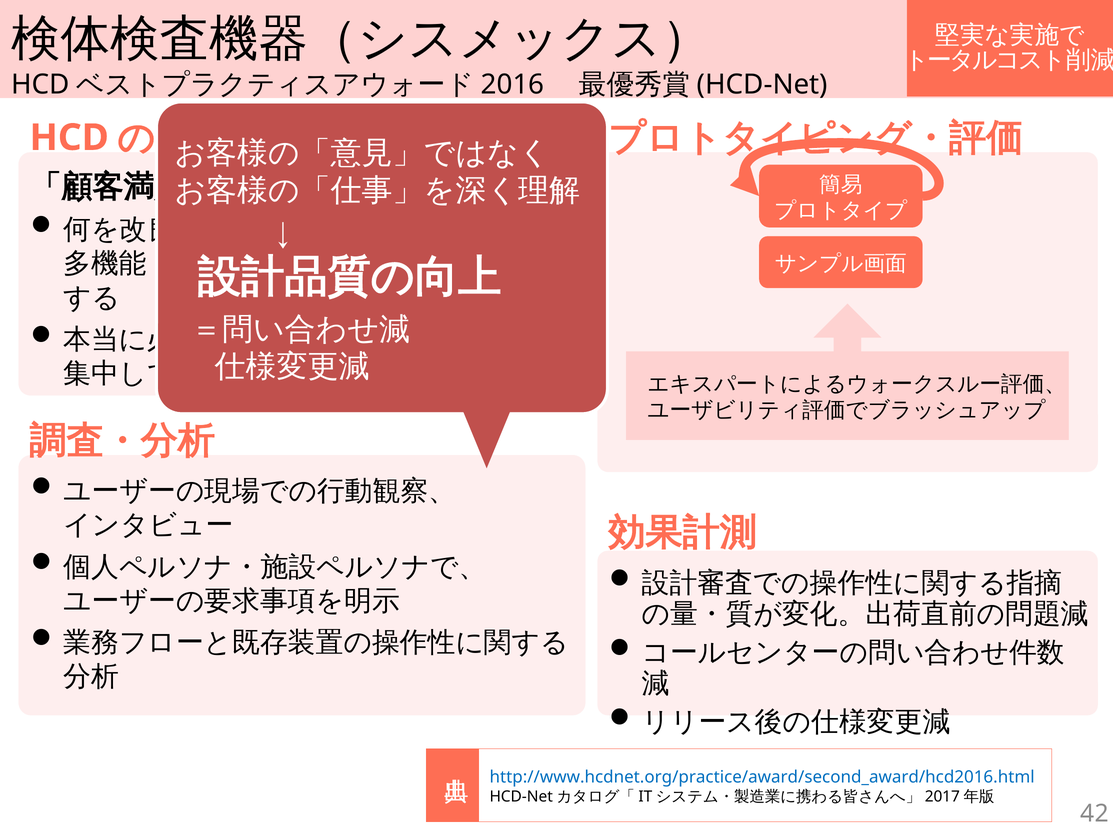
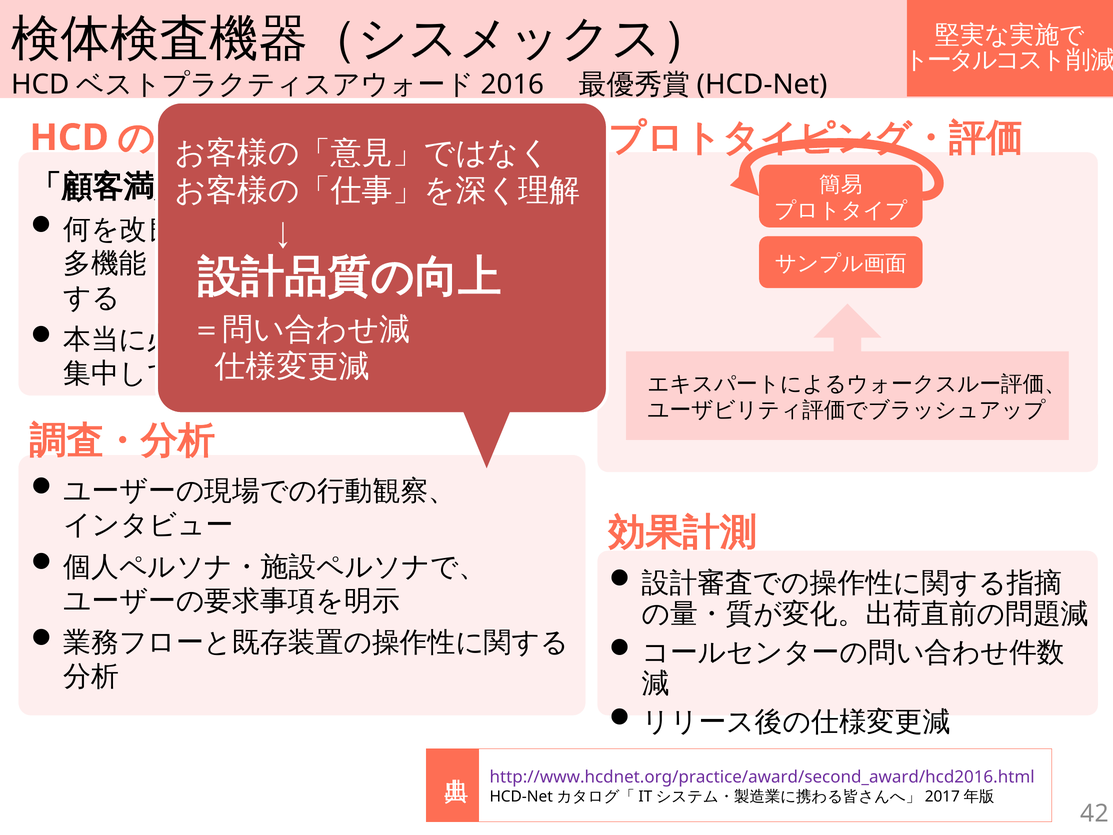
http://www.hcdnet.org/practice/award/second_award/hcd2016.html colour: blue -> purple (762, 777)
